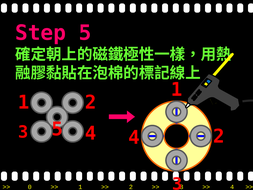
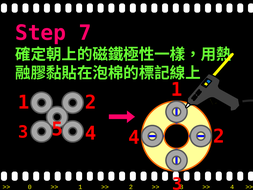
Step 5: 5 -> 7 (85, 33)
